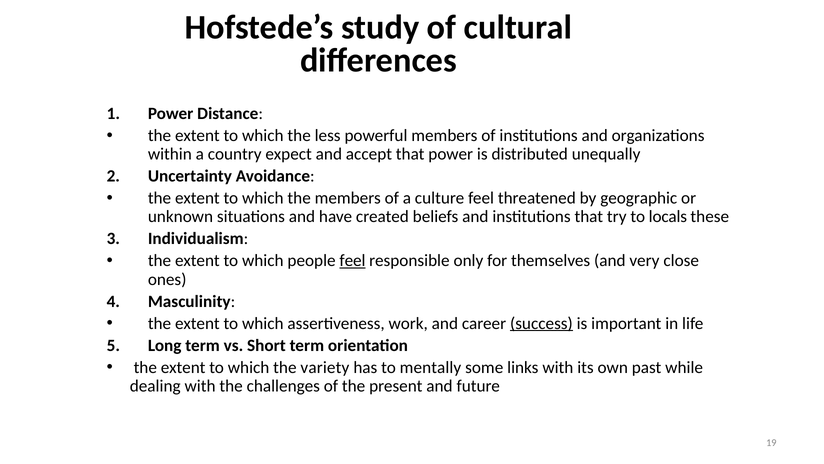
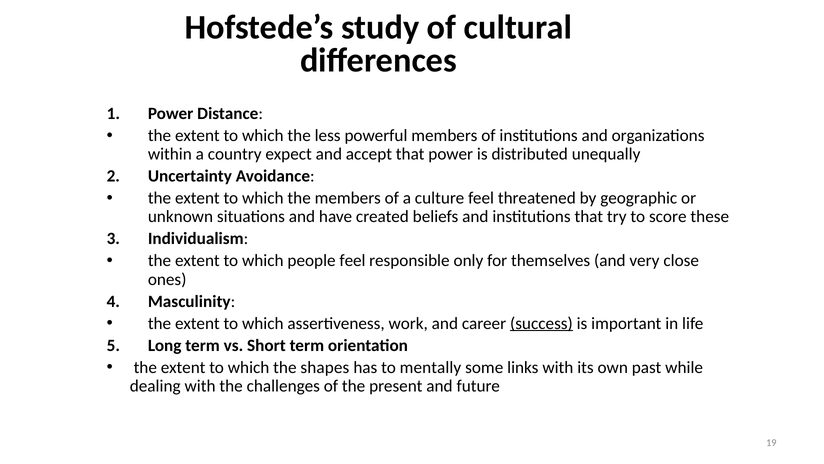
locals: locals -> score (668, 217)
feel underline: present -> none (352, 261)
variety: variety -> shapes (325, 367)
